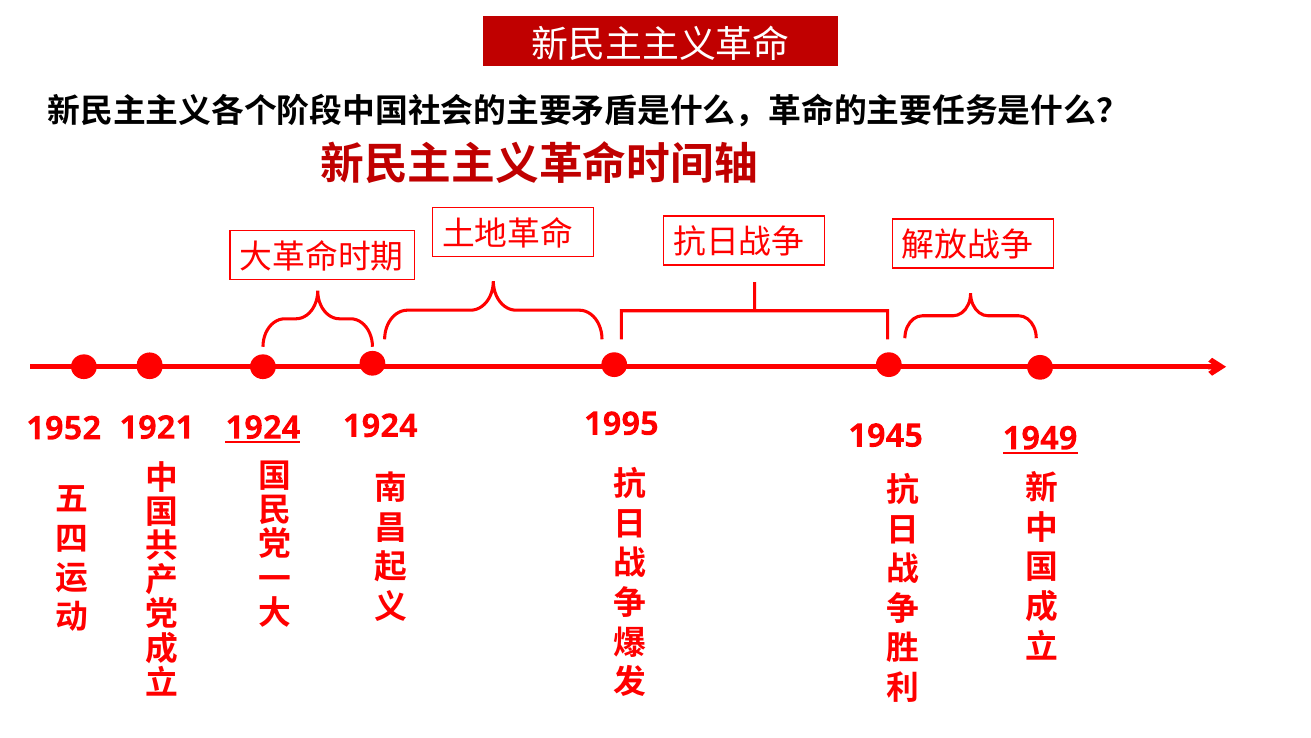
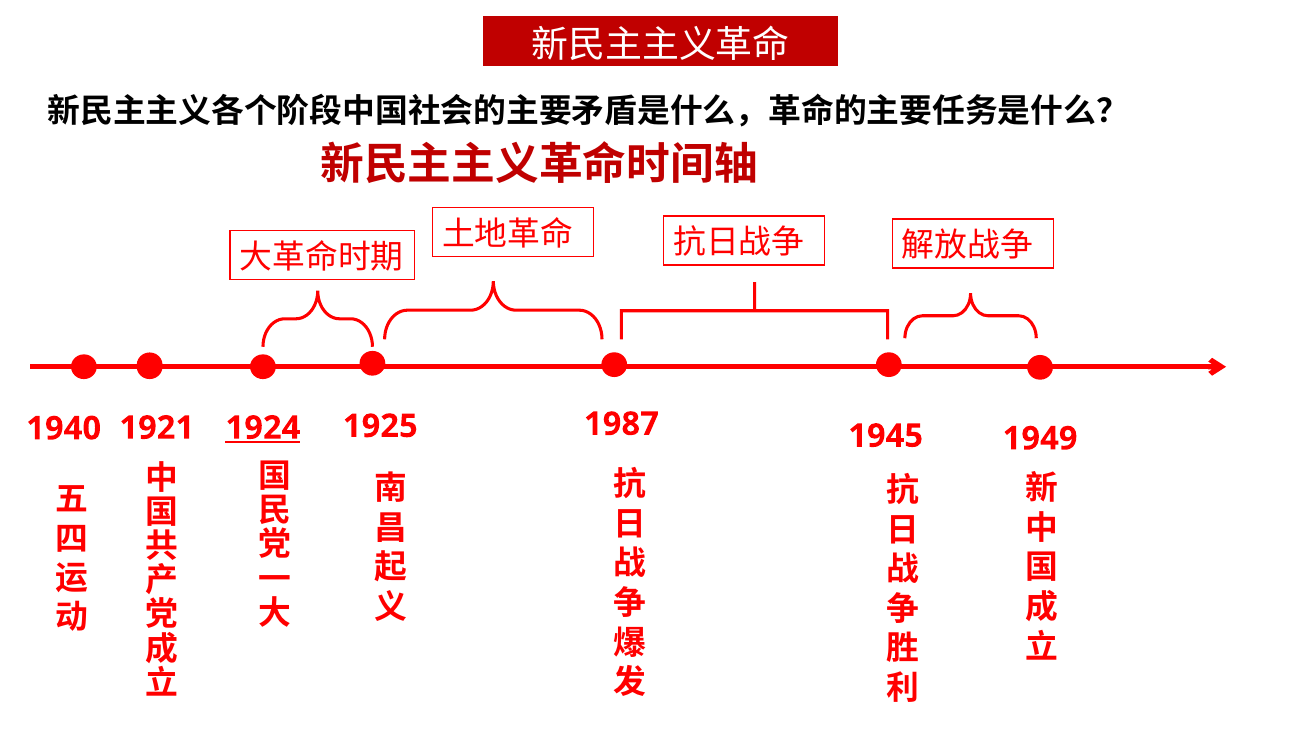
1995: 1995 -> 1987 (621, 424)
1949 underline: present -> none (1040, 438)
1924: 1924 -> 1925 (380, 426)
1952: 1952 -> 1940 (64, 428)
